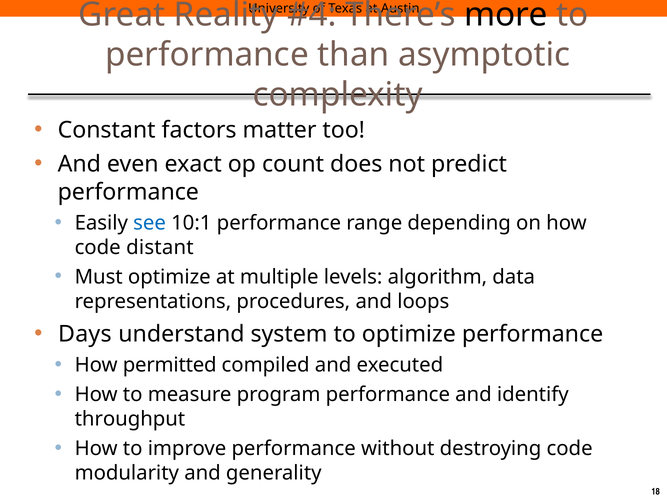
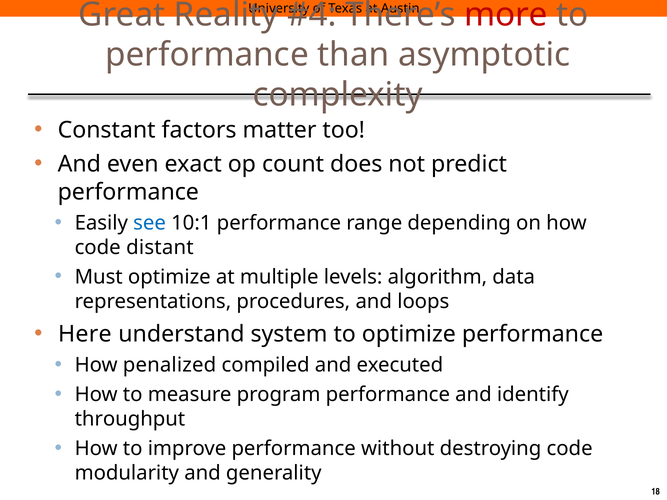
more colour: black -> red (506, 15)
Days: Days -> Here (85, 334)
permitted: permitted -> penalized (170, 365)
